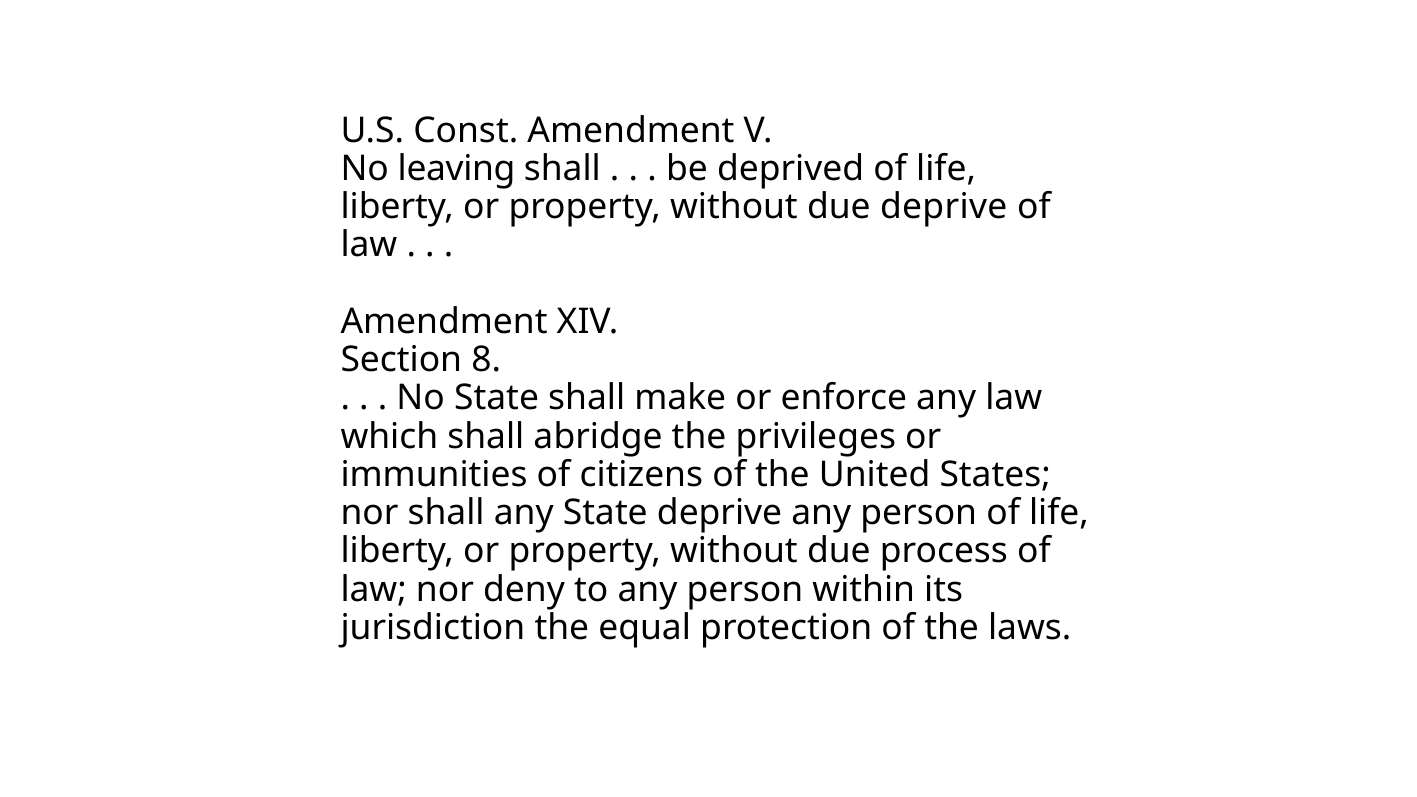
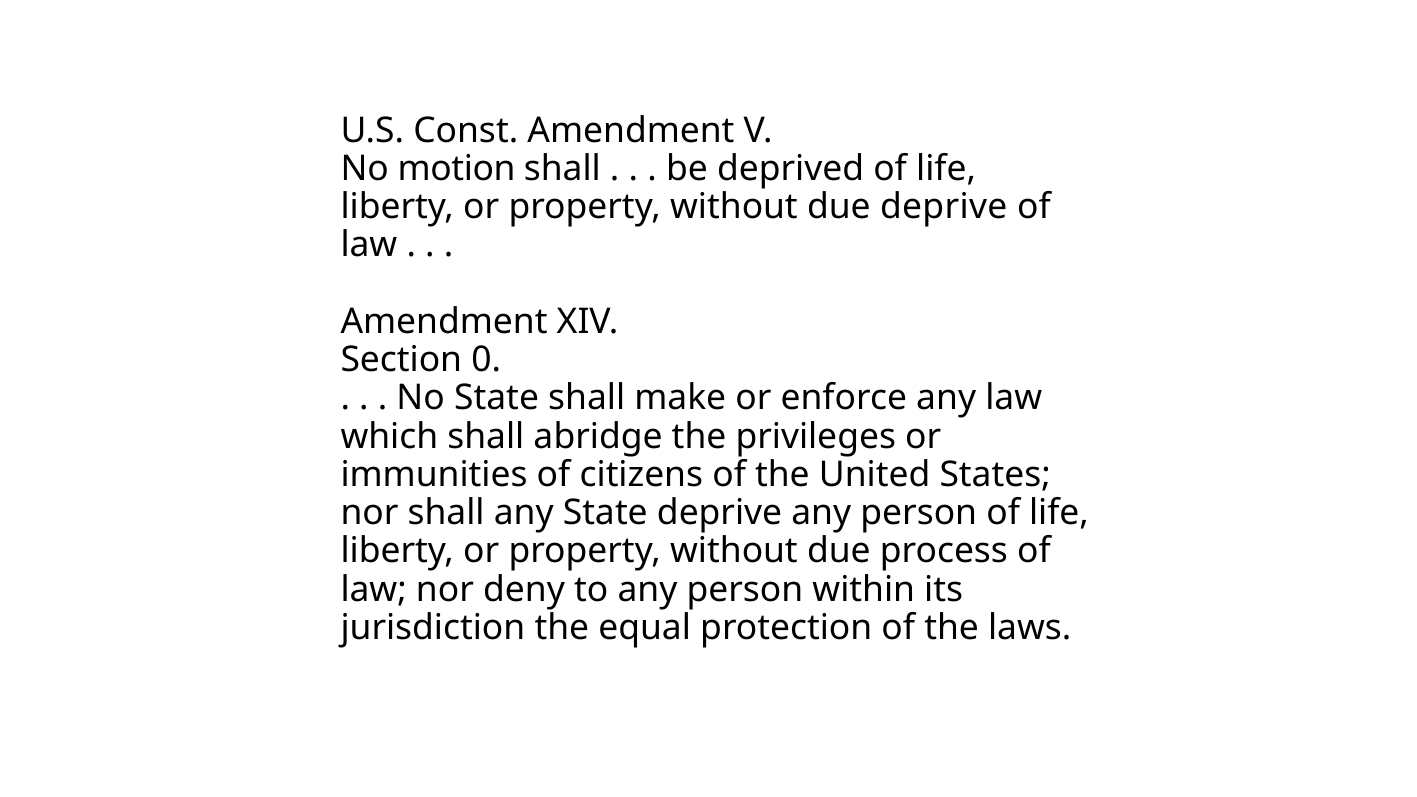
leaving: leaving -> motion (457, 169)
8: 8 -> 0 (486, 360)
